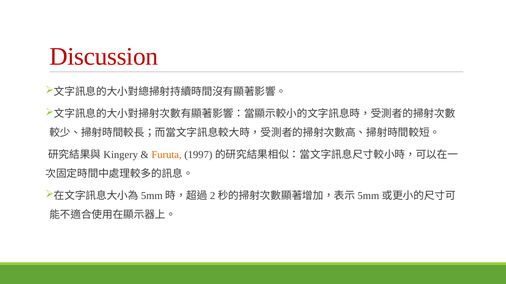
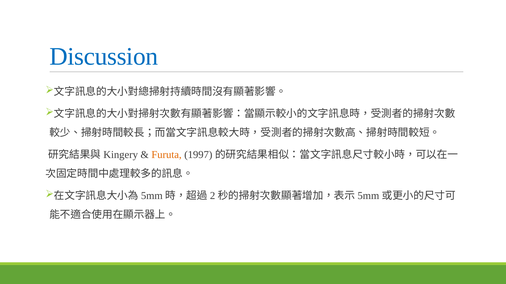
Discussion colour: red -> blue (104, 57)
